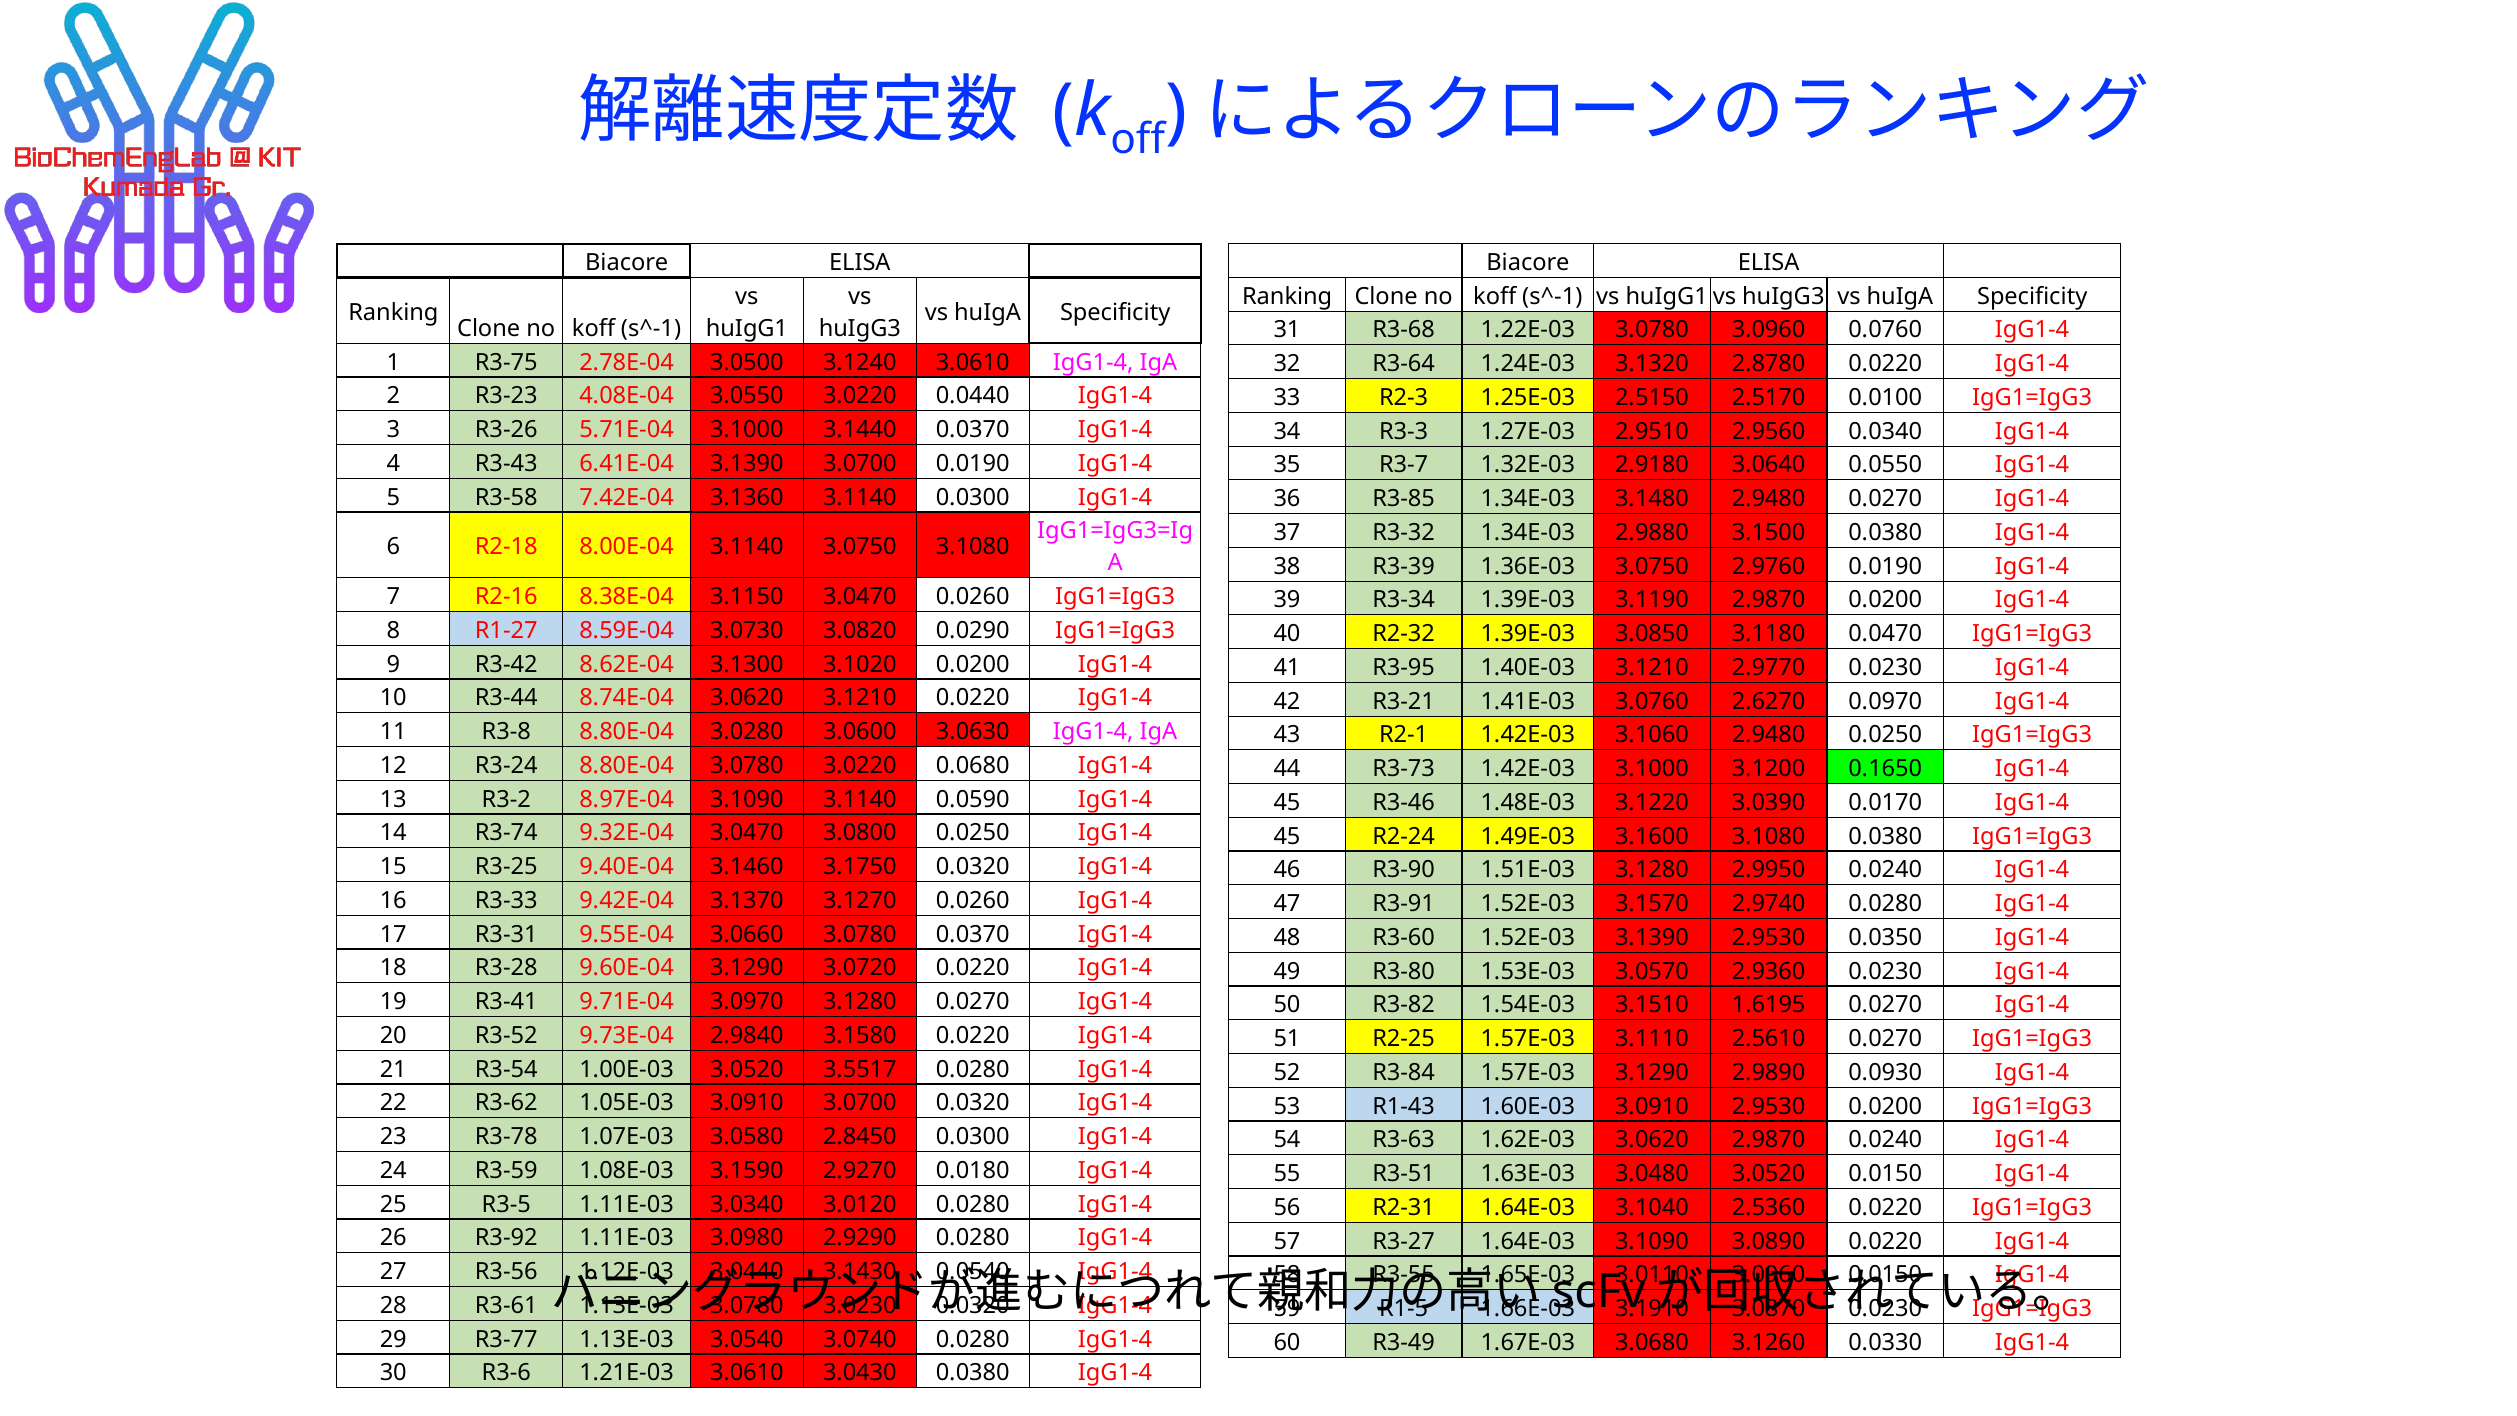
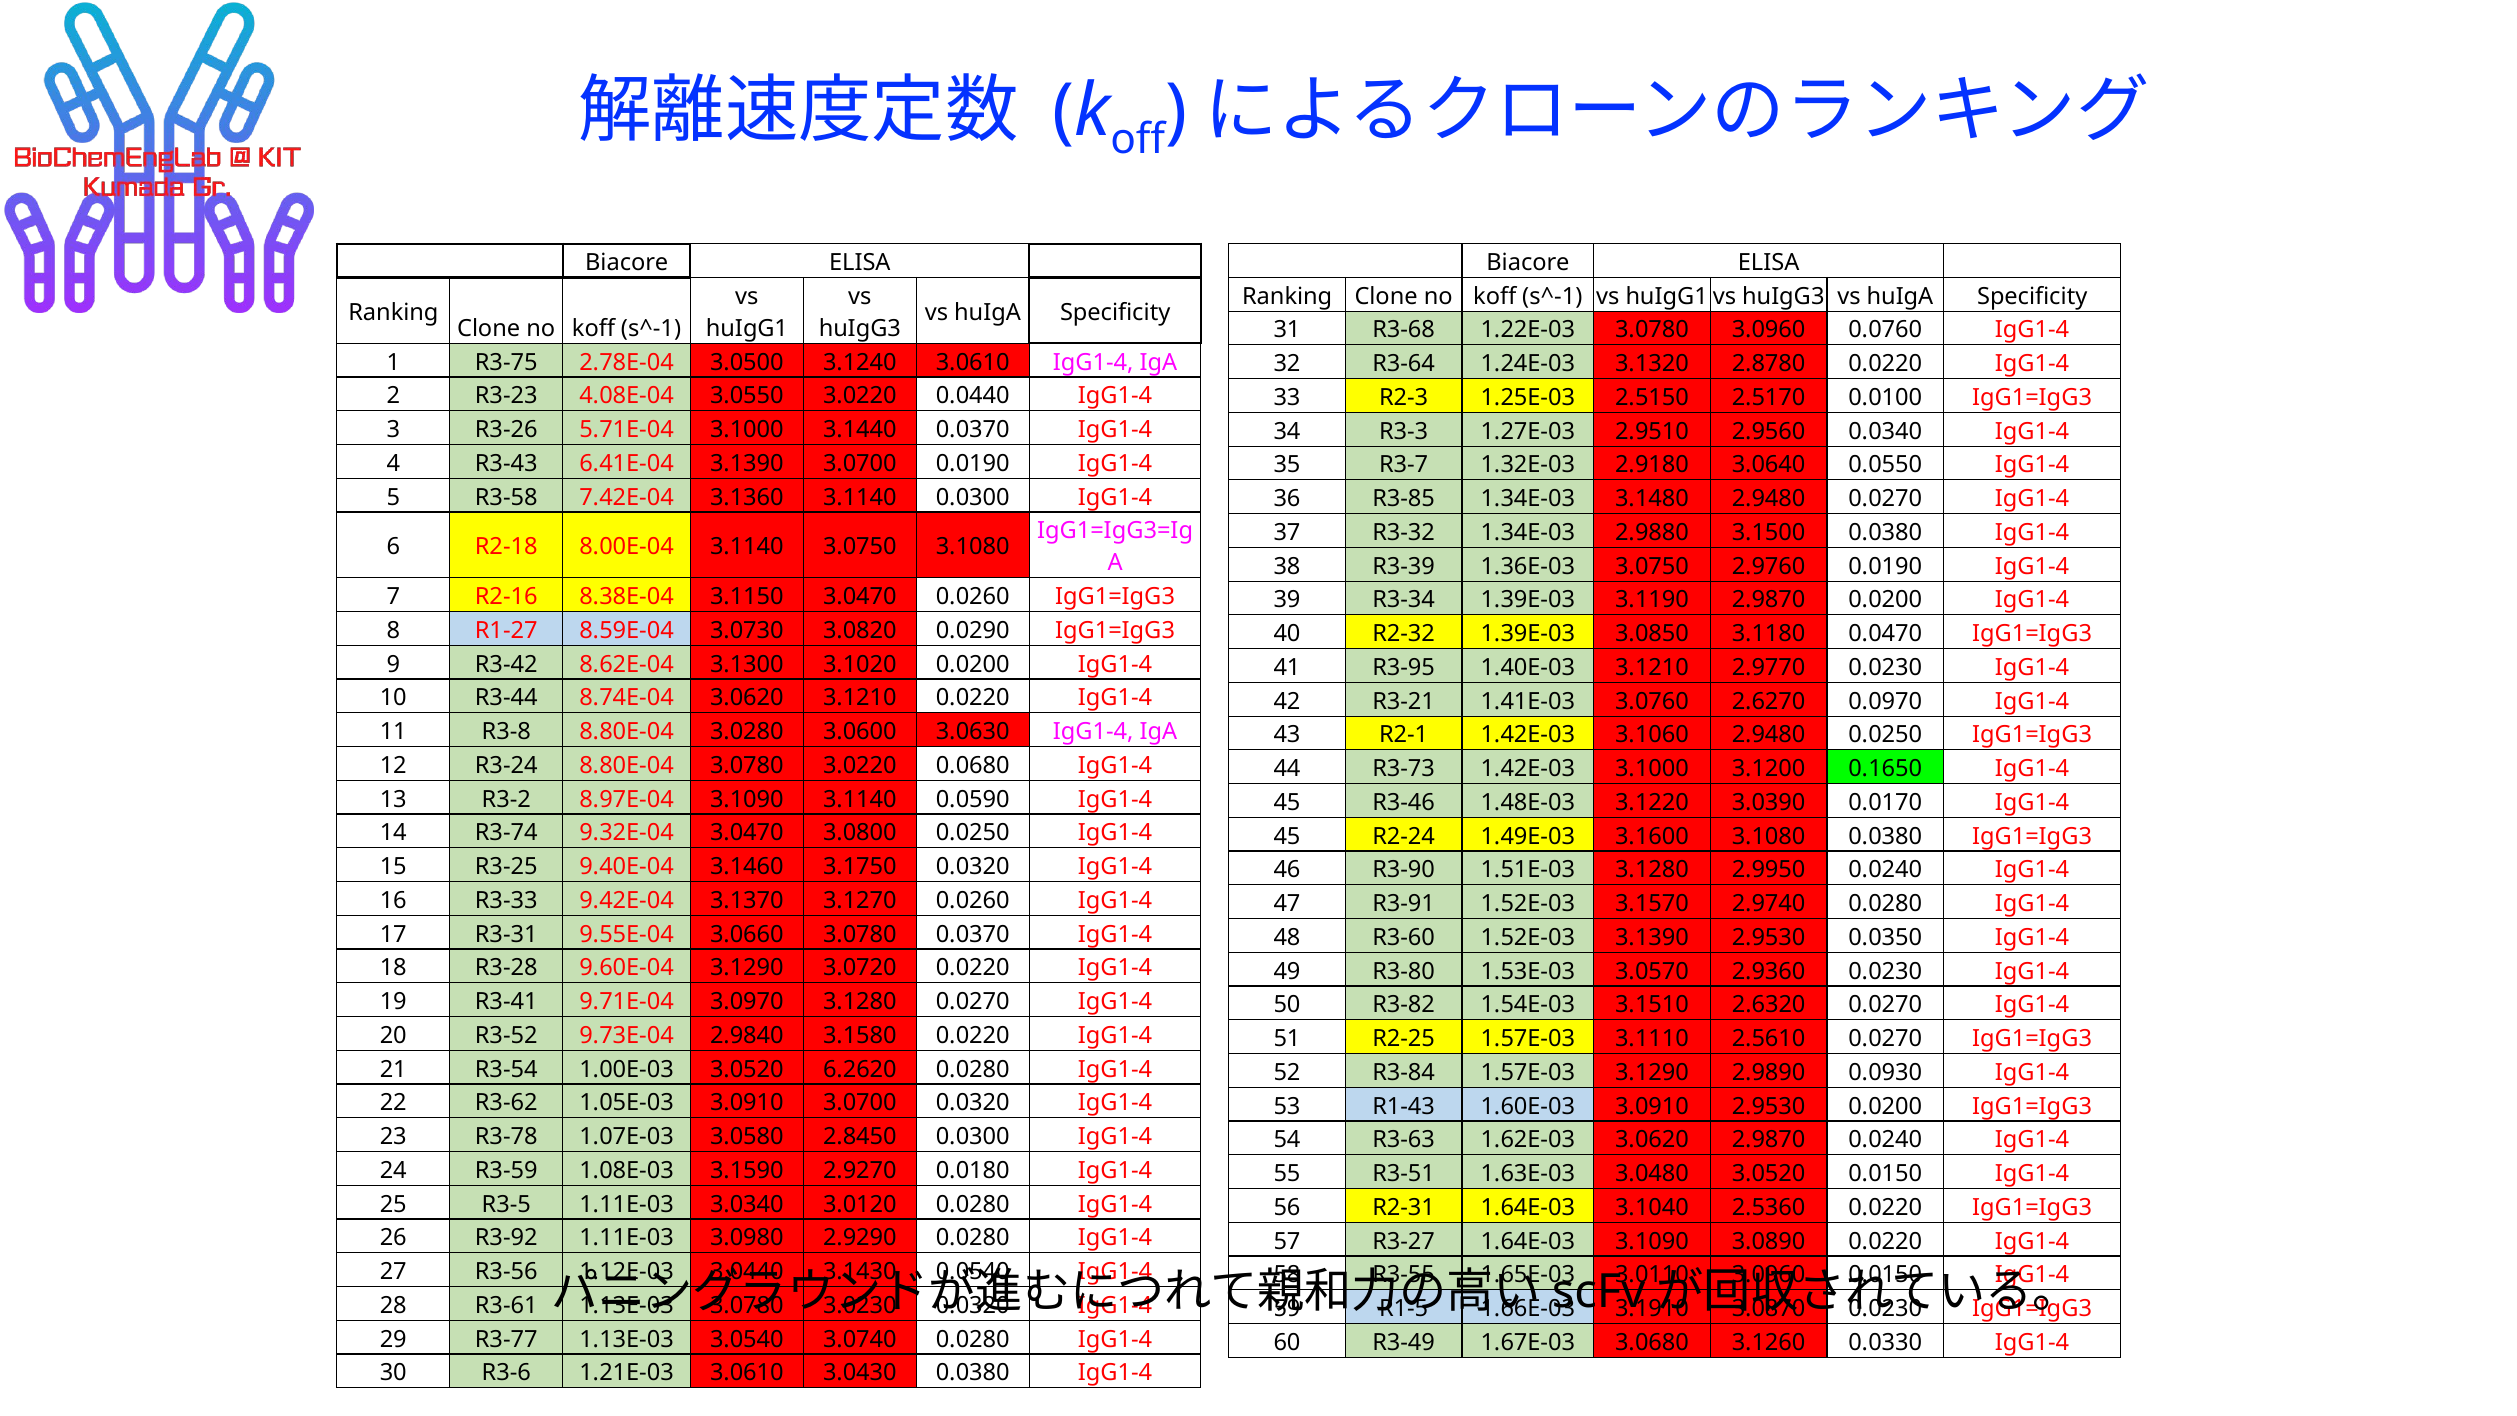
1.6195: 1.6195 -> 2.6320 (1769, 1005)
3.5517: 3.5517 -> 6.2620 (860, 1069)
